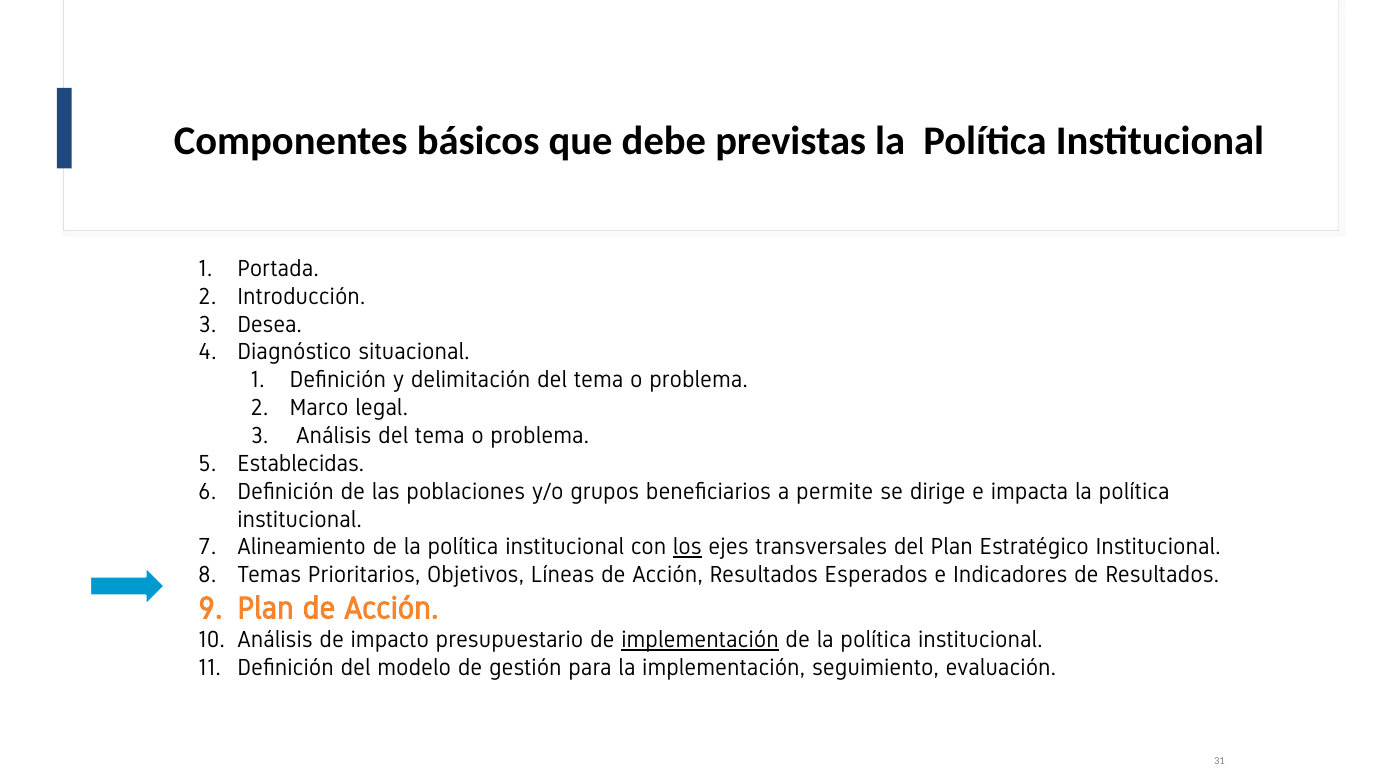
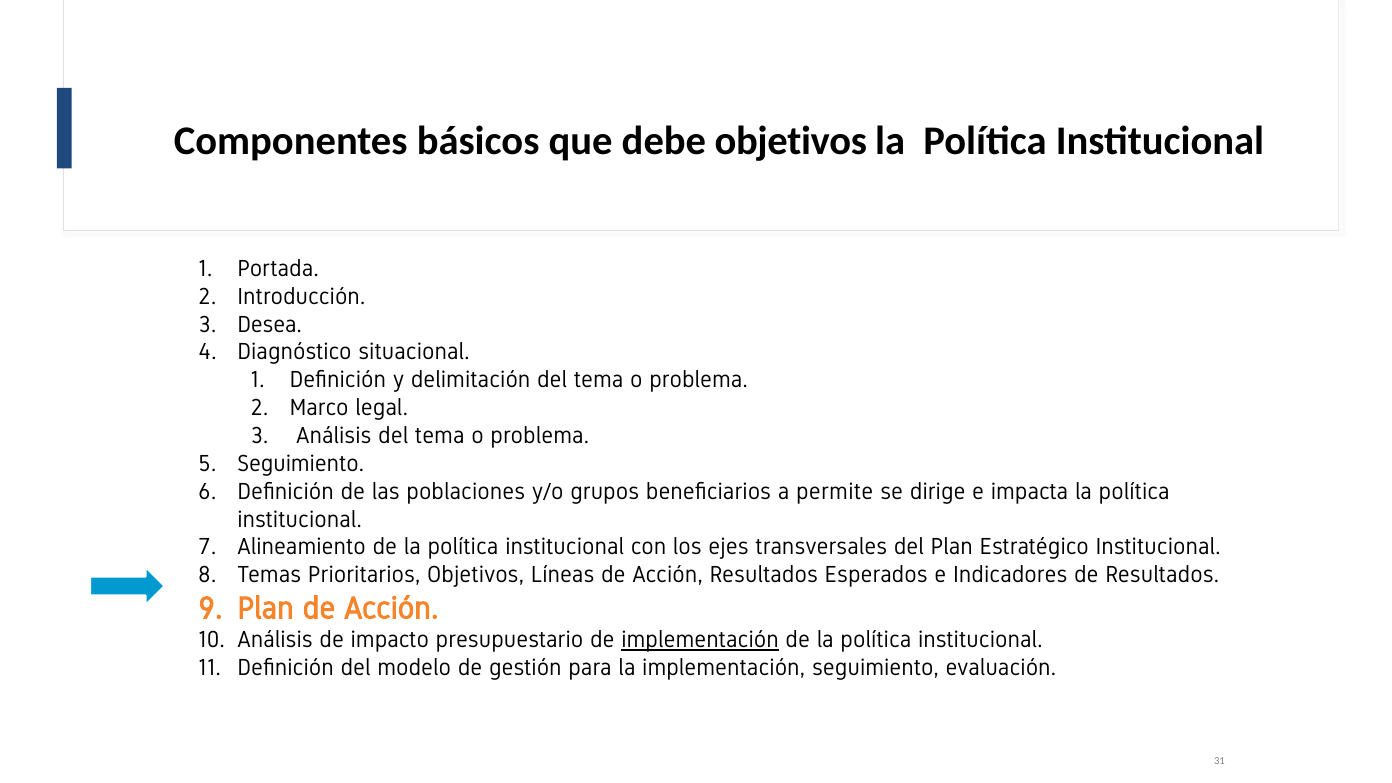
debe previstas: previstas -> objetivos (791, 141)
Establecidas: Establecidas -> Seguimiento (301, 464)
los underline: present -> none (687, 547)
